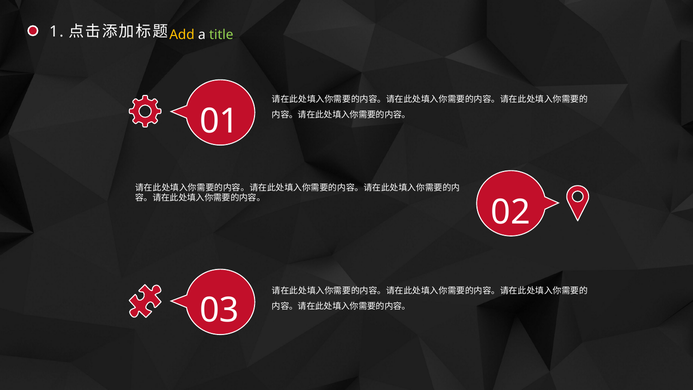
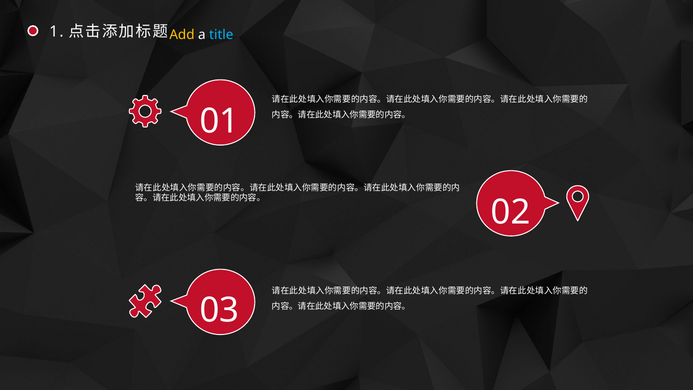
title colour: light green -> light blue (221, 35)
